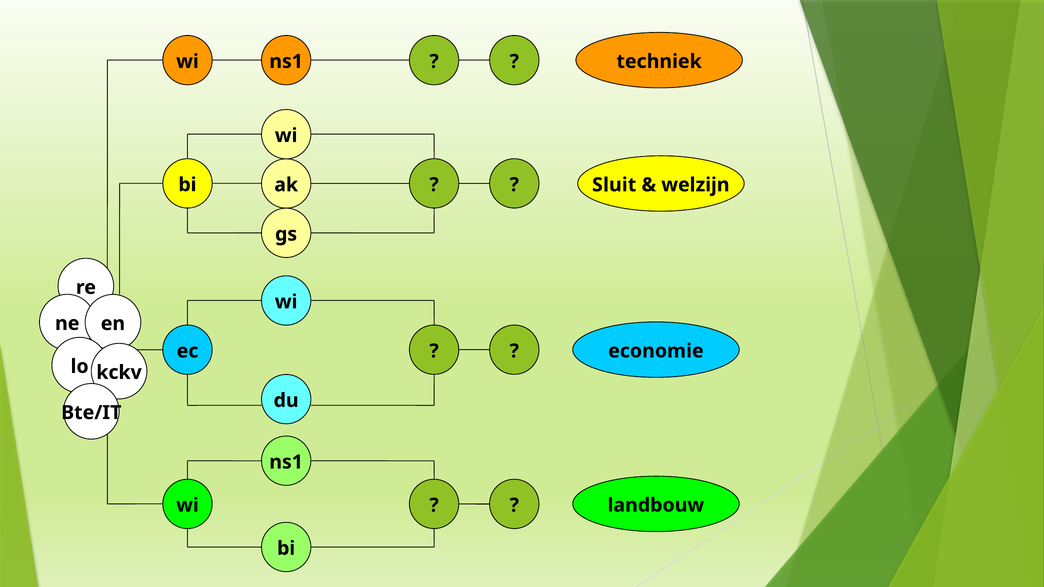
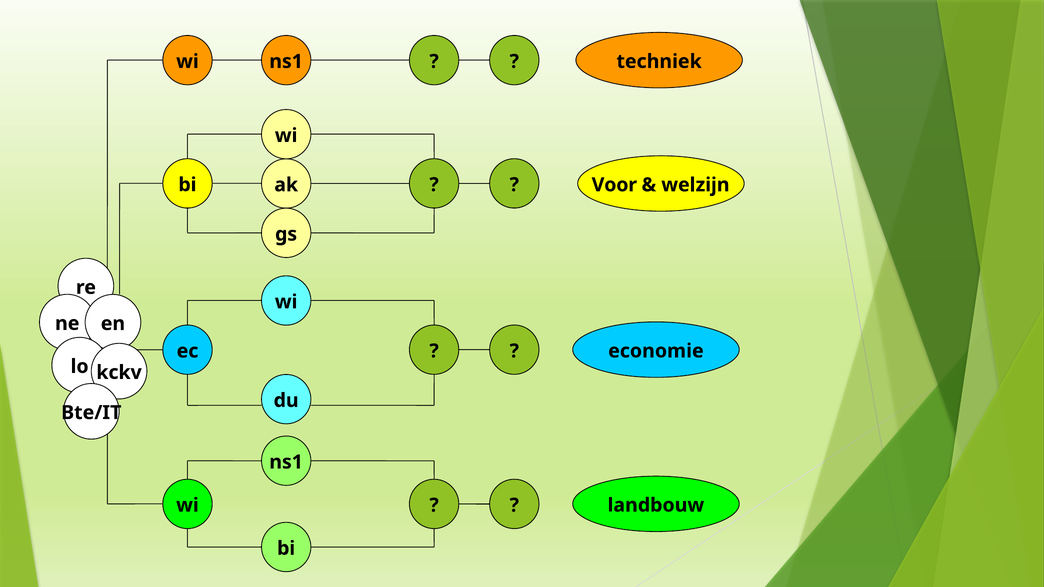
Sluit: Sluit -> Voor (614, 185)
